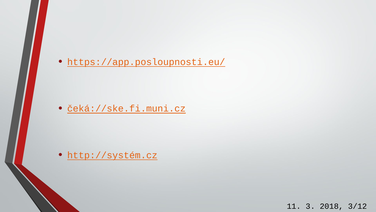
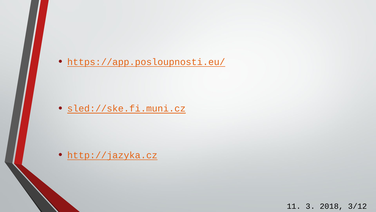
čeká://ske.fi.muni.cz: čeká://ske.fi.muni.cz -> sled://ske.fi.muni.cz (126, 108)
http://systém.cz: http://systém.cz -> http://jazyka.cz (112, 155)
